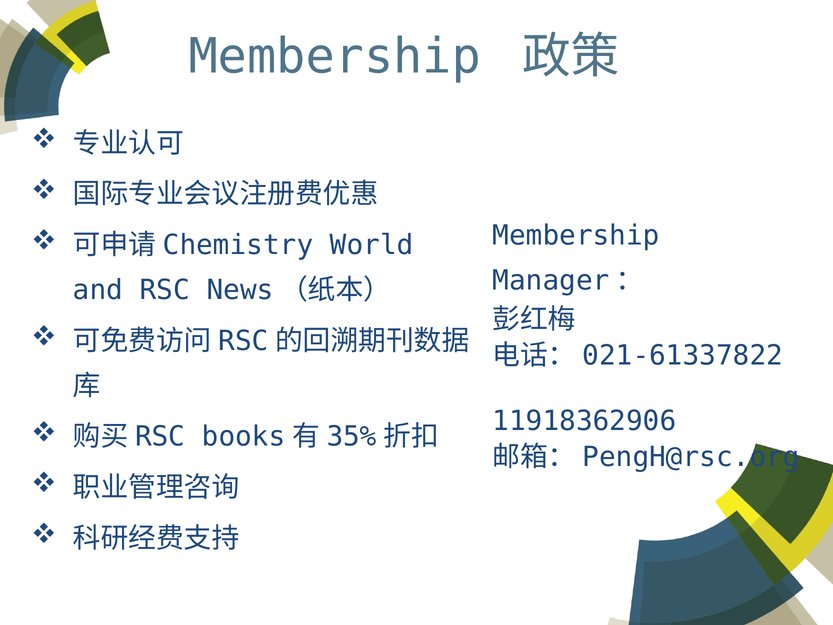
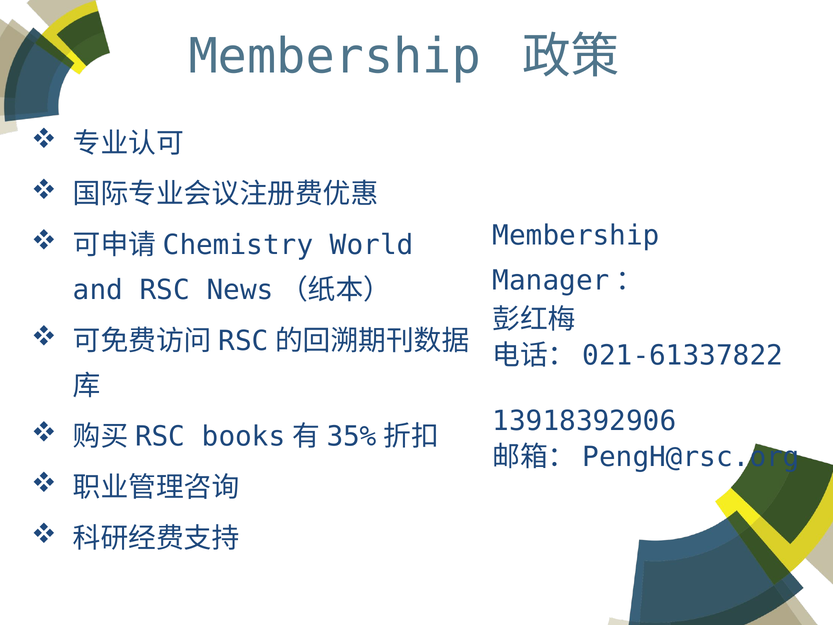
11918362906: 11918362906 -> 13918392906 (584, 421)
